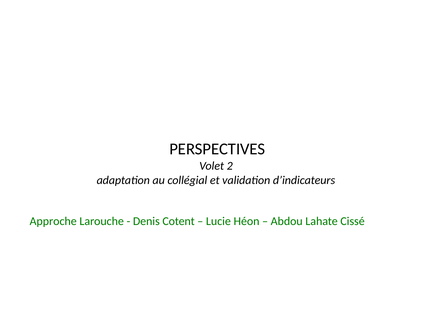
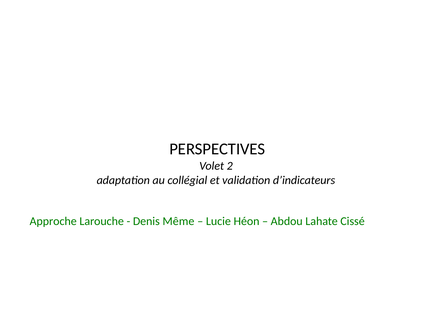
Cotent: Cotent -> Même (178, 221)
